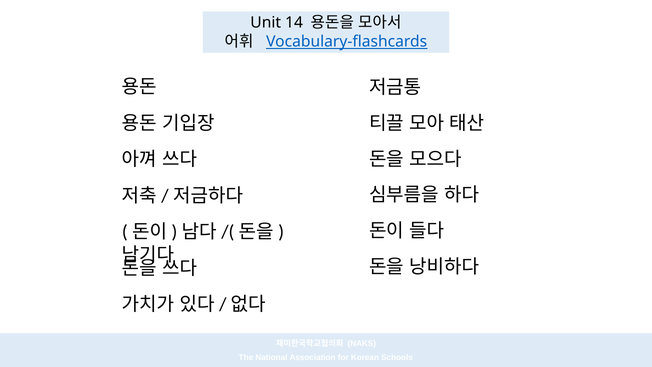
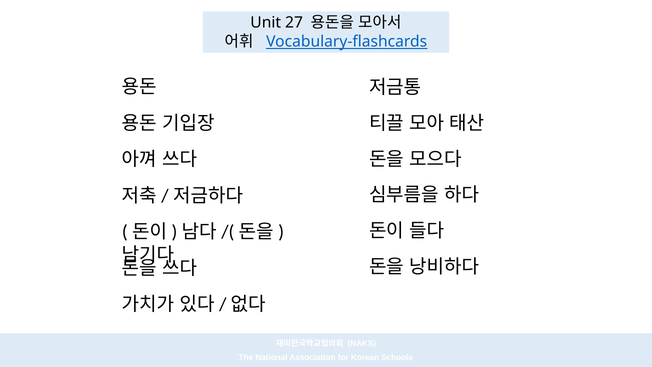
14: 14 -> 27 (294, 23)
